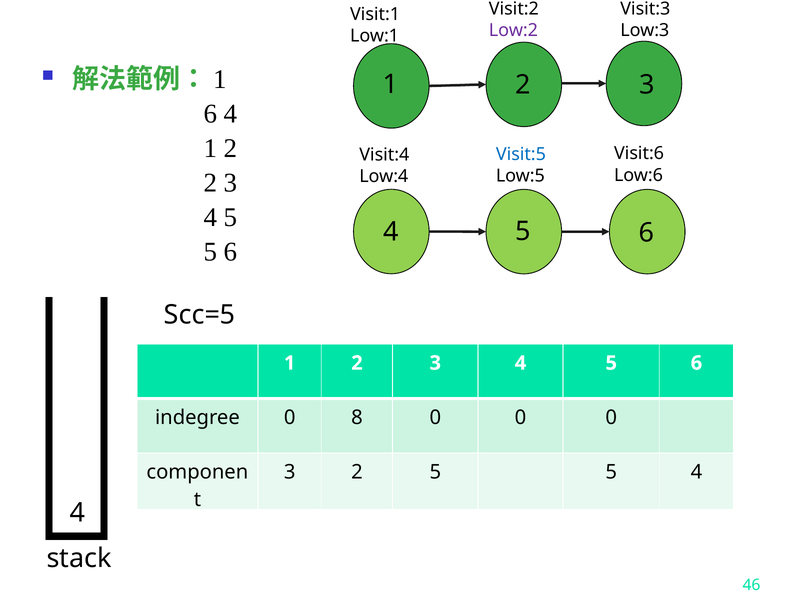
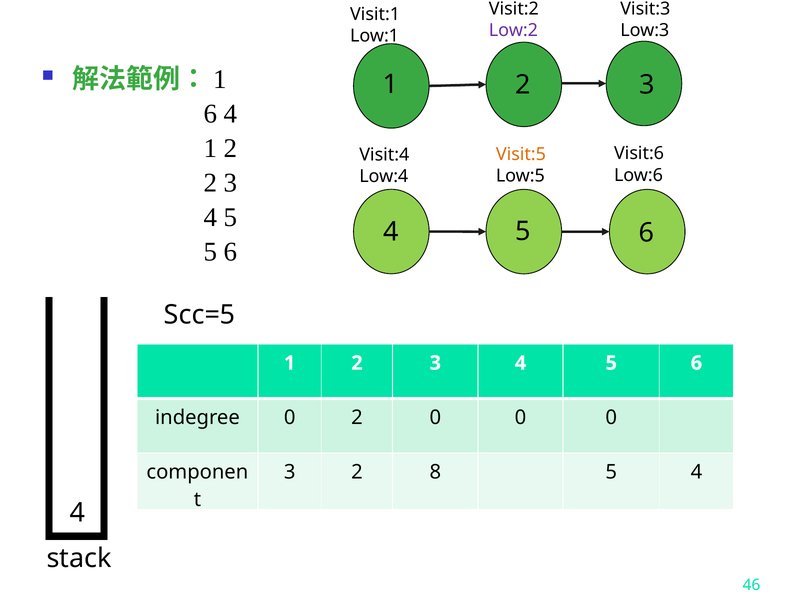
Visit:5 colour: blue -> orange (521, 154)
0 8: 8 -> 2 (357, 417)
2 5: 5 -> 8 (435, 472)
